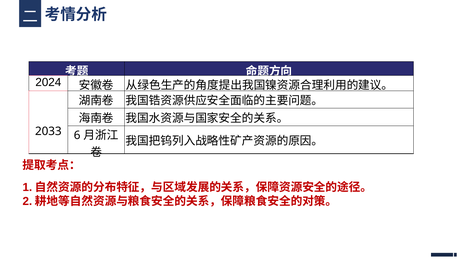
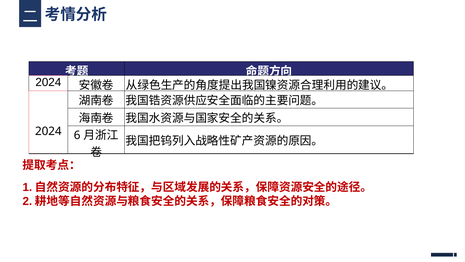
2033: 2033 -> 2024 (48, 131)
